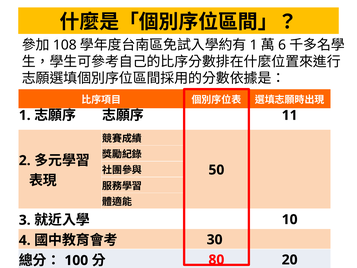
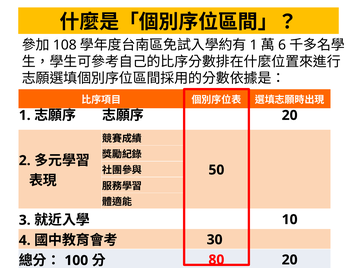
11: 11 -> 20 (290, 115)
